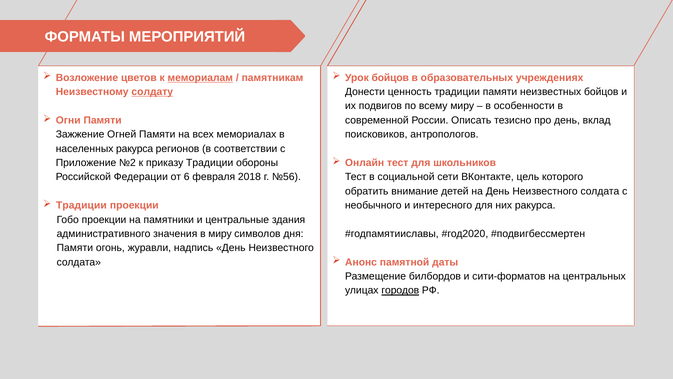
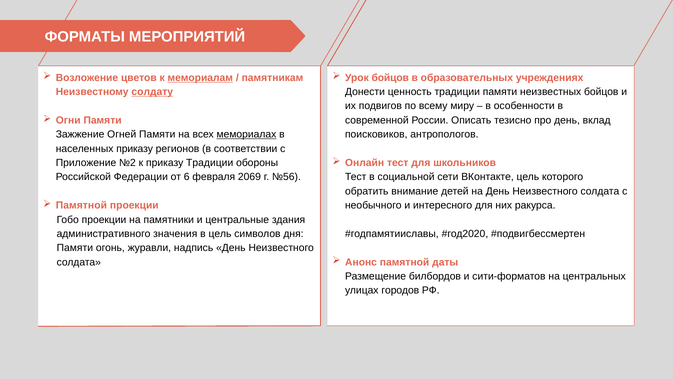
мемориалах underline: none -> present (246, 134)
населенных ракурса: ракурса -> приказу (135, 148)
2018: 2018 -> 2069 (249, 177)
Традиции: Традиции -> Памятной (81, 205)
в миру: миру -> цель (220, 234)
городов underline: present -> none (400, 290)
